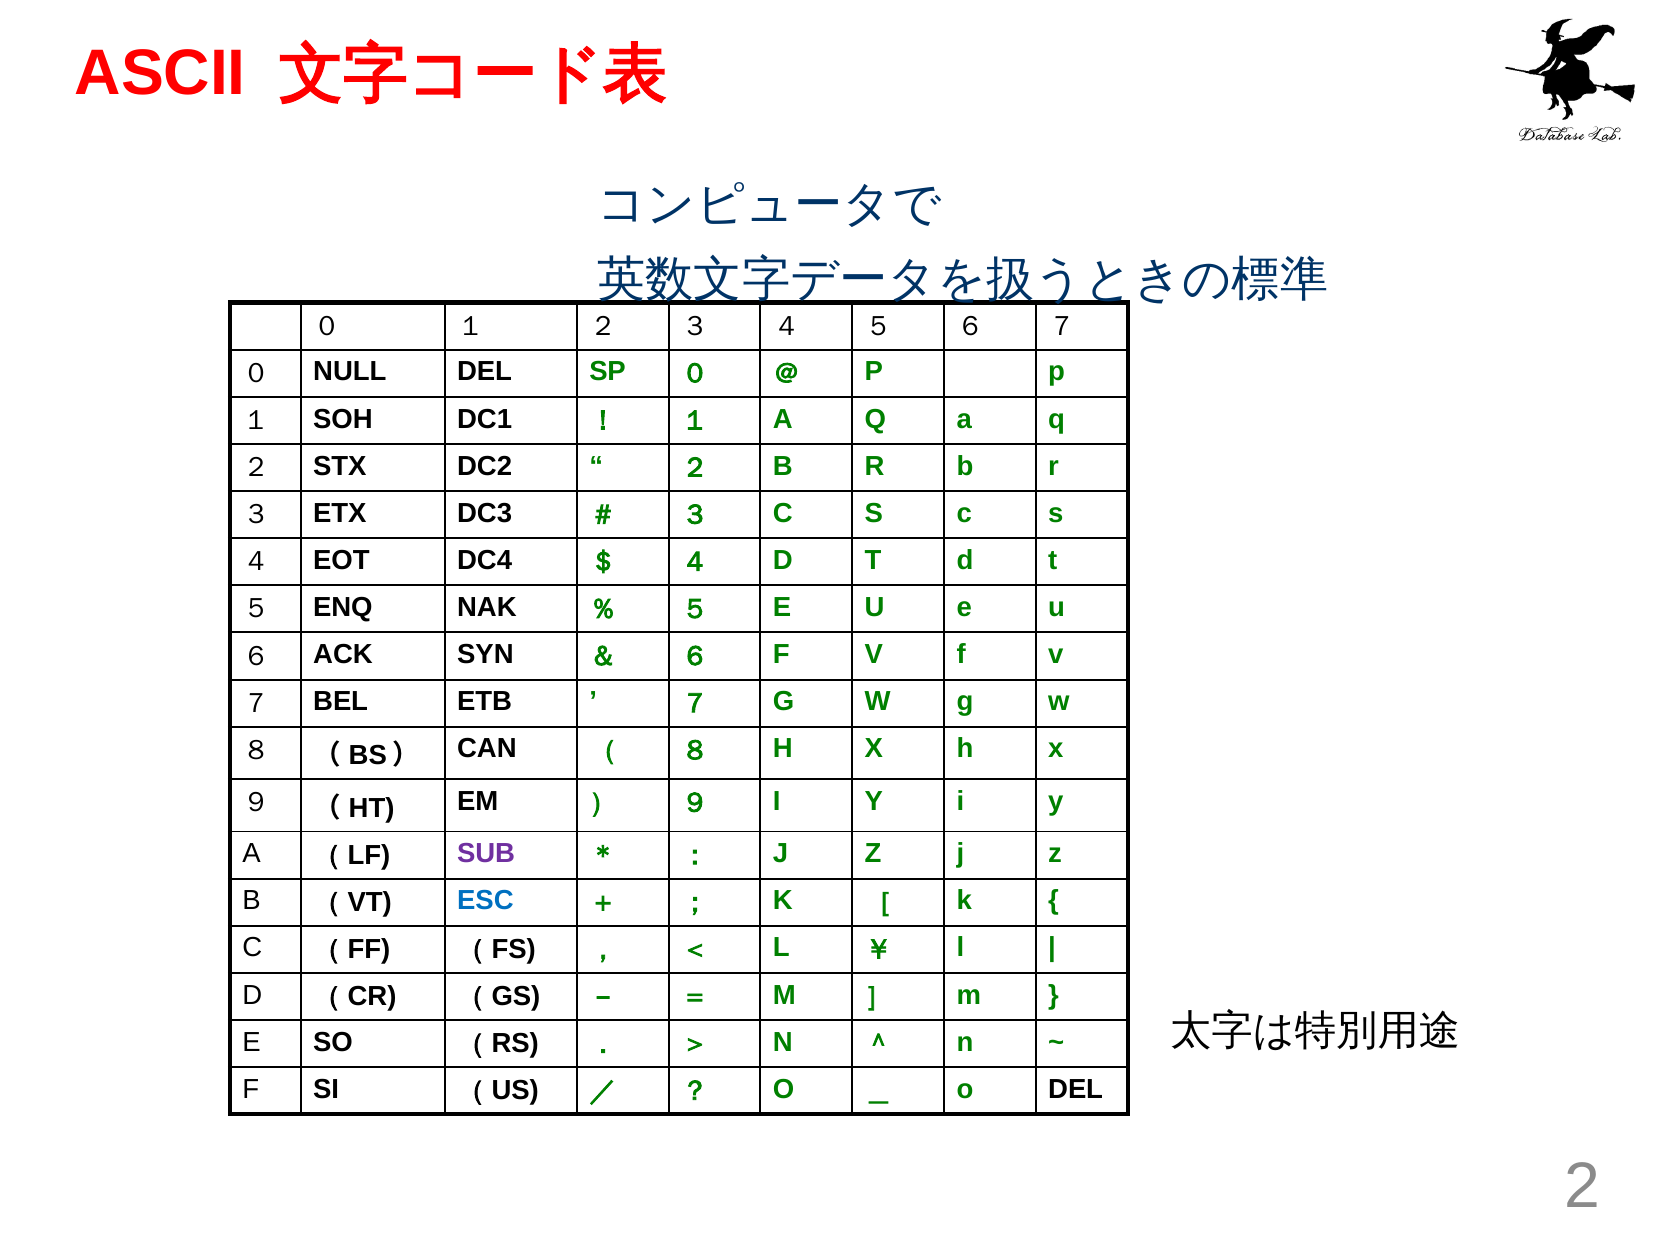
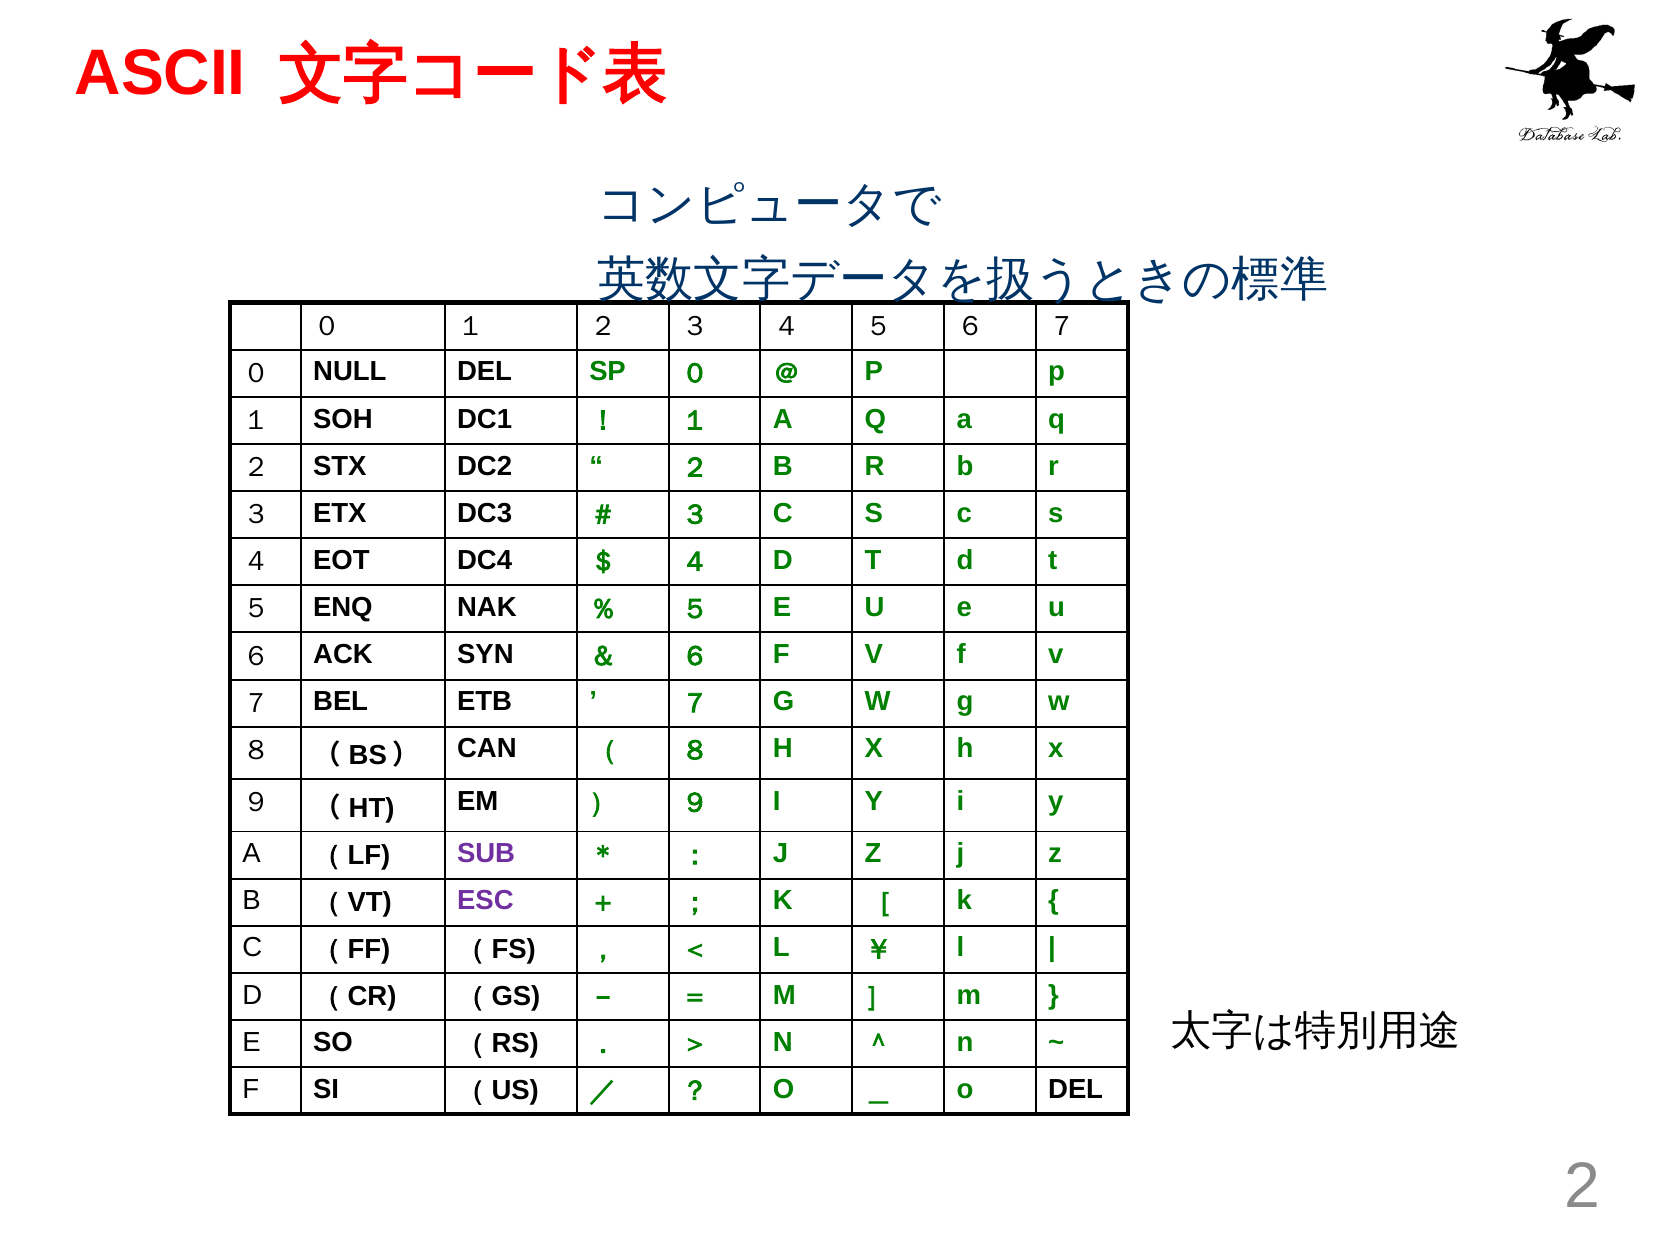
ESC colour: blue -> purple (485, 901)
